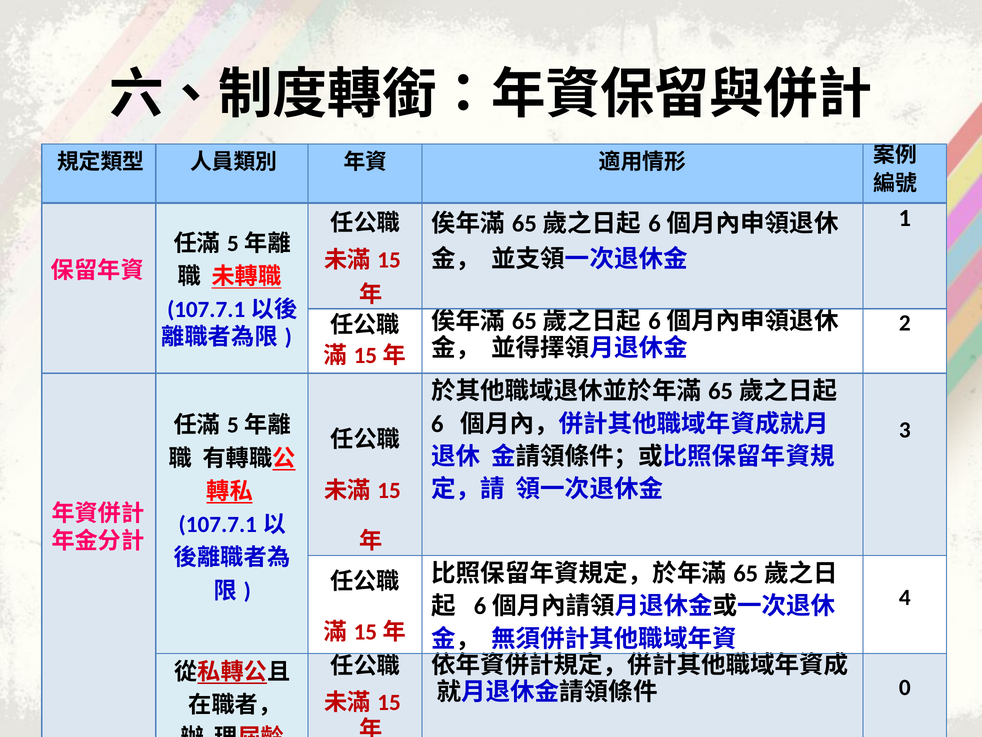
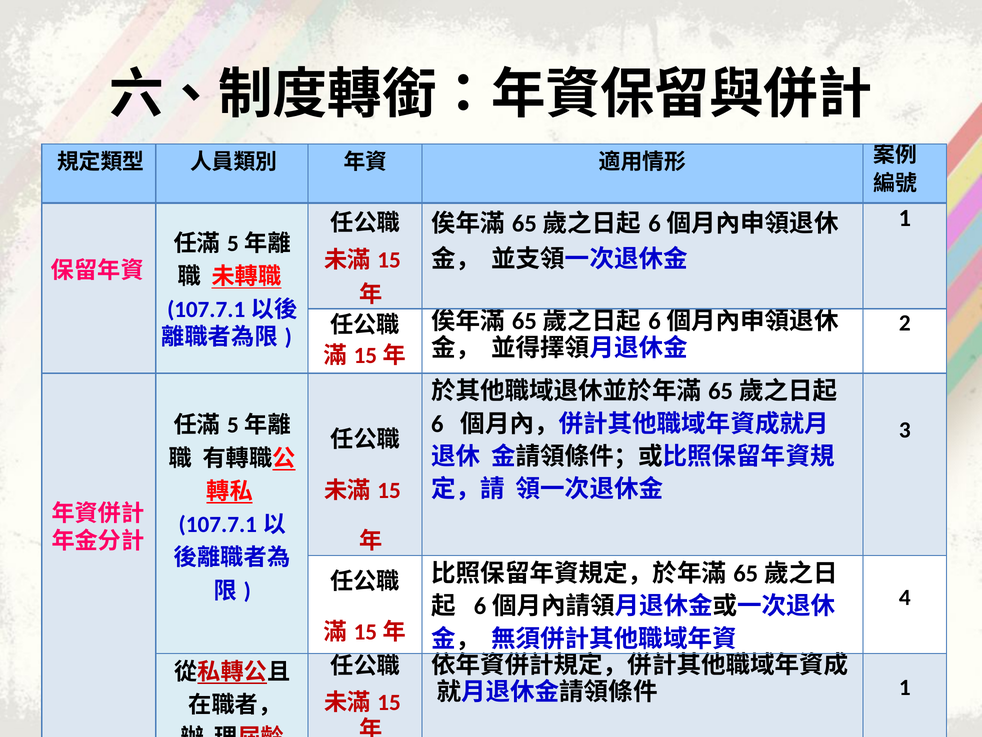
0: 0 -> 1 (905, 687)
